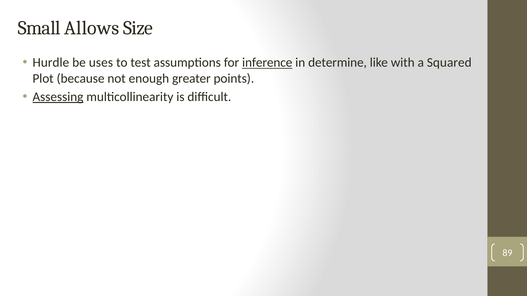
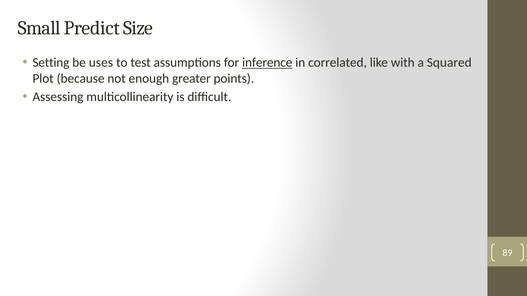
Allows: Allows -> Predict (92, 28)
Hurdle: Hurdle -> Setting (51, 63)
determine: determine -> correlated (337, 63)
Assessing underline: present -> none (58, 97)
